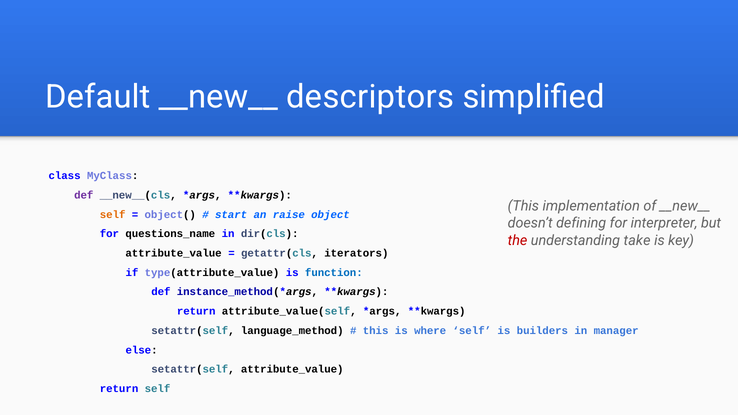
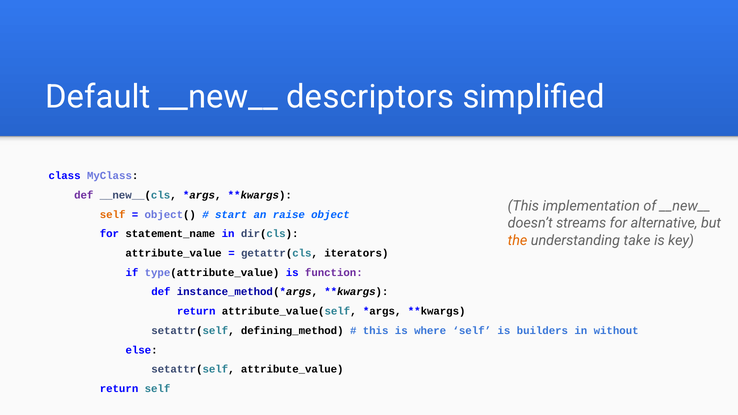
defining: defining -> streams (581, 223)
interpreter: interpreter -> alternative (664, 223)
questions_name: questions_name -> statement_name (170, 234)
the colour: red -> orange (518, 240)
function colour: blue -> purple (334, 273)
language_method: language_method -> defining_method (292, 331)
manager: manager -> without (616, 331)
